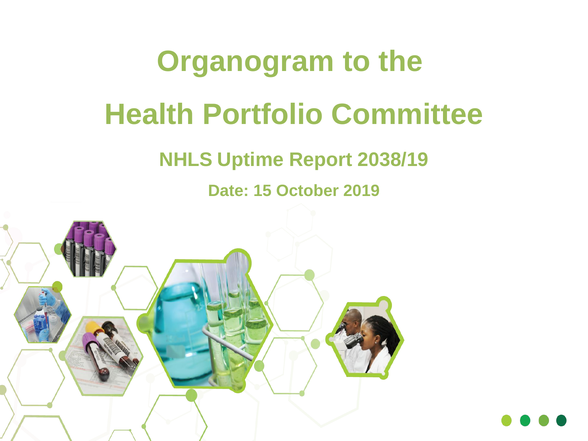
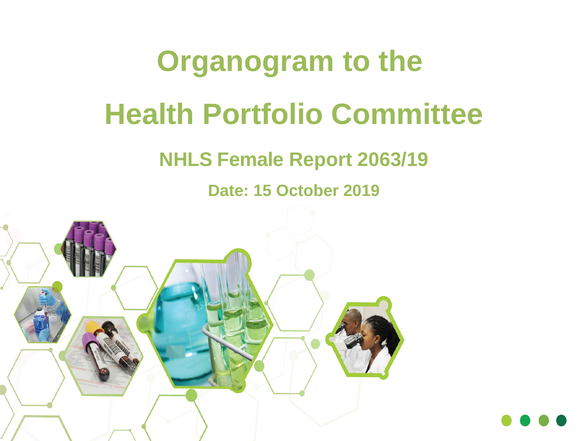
Uptime: Uptime -> Female (251, 160)
2038/19: 2038/19 -> 2063/19 (393, 160)
